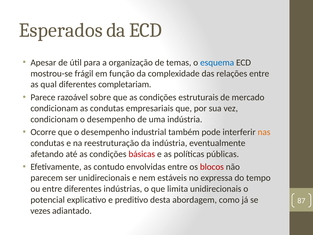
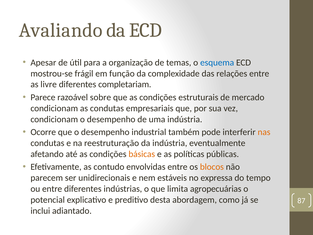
Esperados: Esperados -> Avaliando (61, 30)
qual: qual -> livre (49, 84)
básicas colour: red -> orange (142, 154)
blocos colour: red -> orange (212, 167)
limita unidirecionais: unidirecionais -> agropecuárias (216, 189)
vezes: vezes -> inclui (40, 211)
